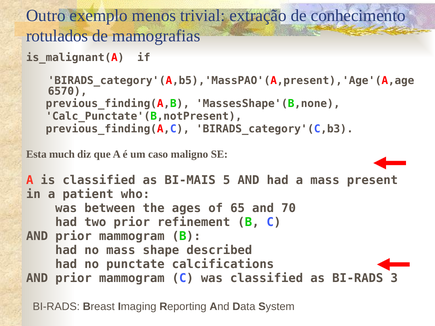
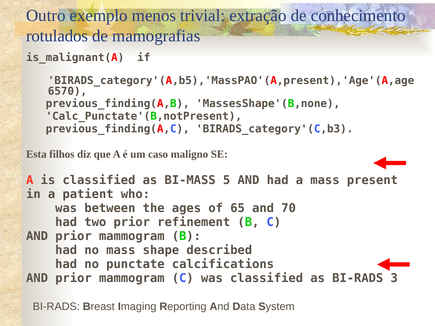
much: much -> filhos (62, 154)
BI-MAIS: BI-MAIS -> BI-MASS (190, 180)
